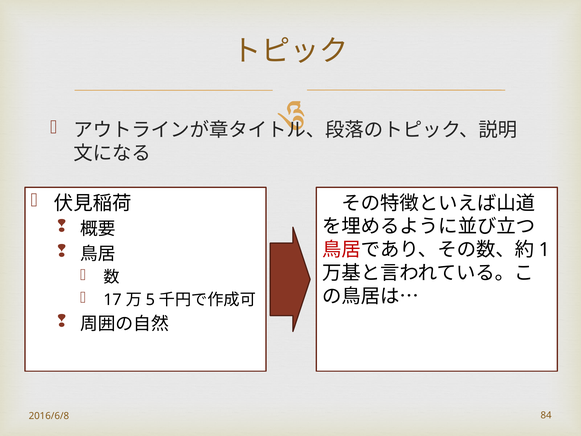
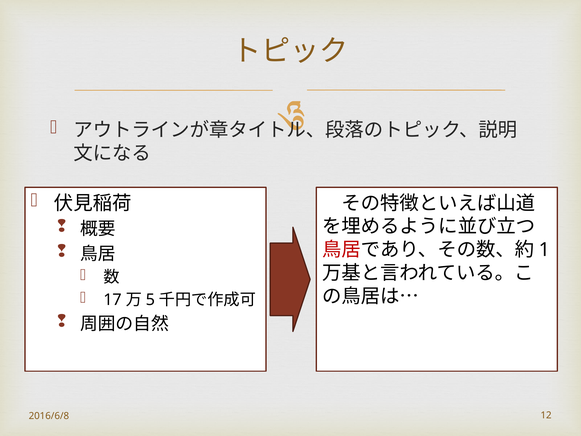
84: 84 -> 12 (546, 415)
